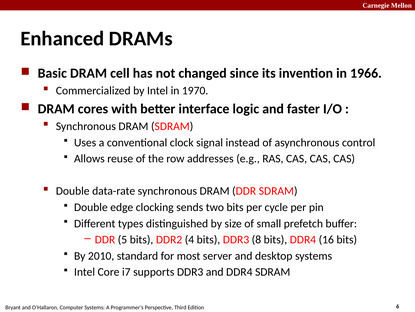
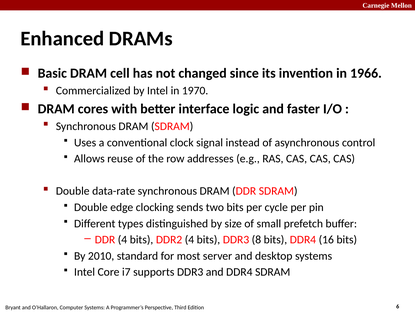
DDR 5: 5 -> 4 (122, 239)
